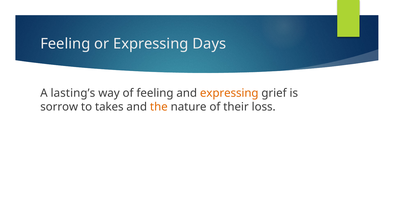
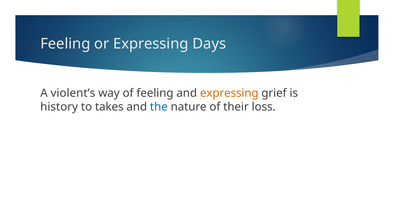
lasting’s: lasting’s -> violent’s (73, 93)
sorrow: sorrow -> history (59, 107)
the colour: orange -> blue (159, 107)
